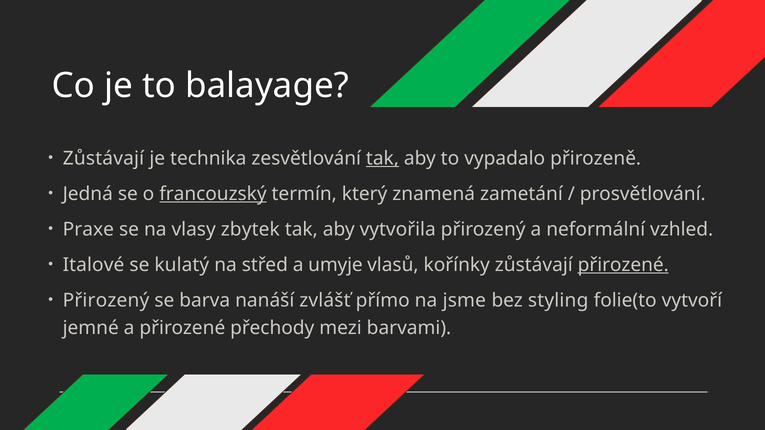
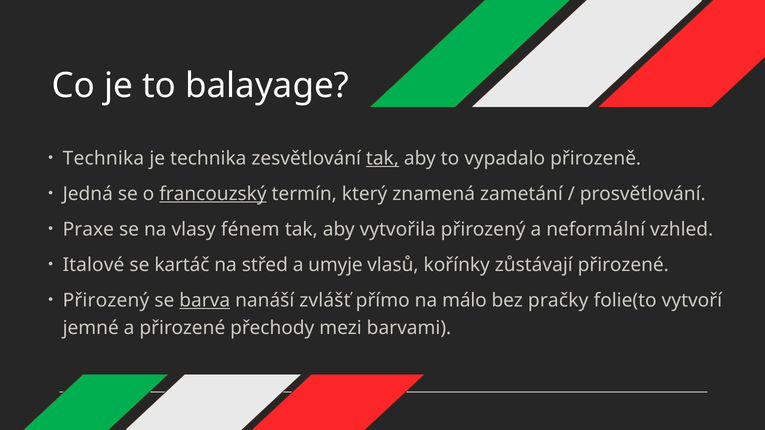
Zůstávají: Zůstávají -> Technika (103, 159)
zbytek: zbytek -> fénem (250, 230)
kulatý: kulatý -> kartáč (182, 265)
přirozené underline: present -> none (623, 265)
barva underline: none -> present (205, 301)
jsme: jsme -> málo (464, 301)
styling: styling -> pračky (558, 301)
